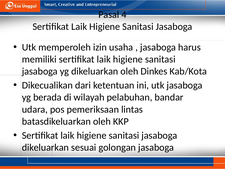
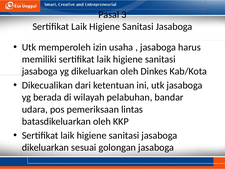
4: 4 -> 3 (124, 15)
